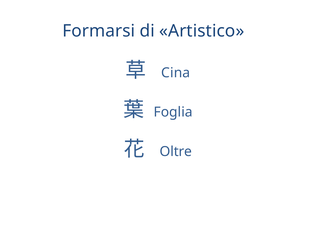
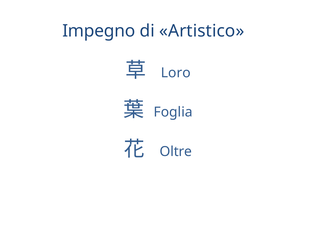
Formarsi: Formarsi -> Impegno (99, 31)
Cina: Cina -> Loro (176, 73)
